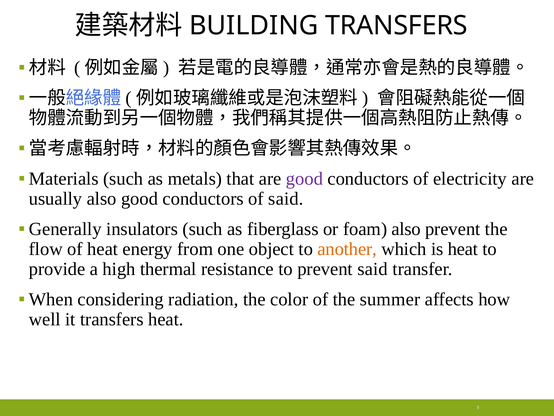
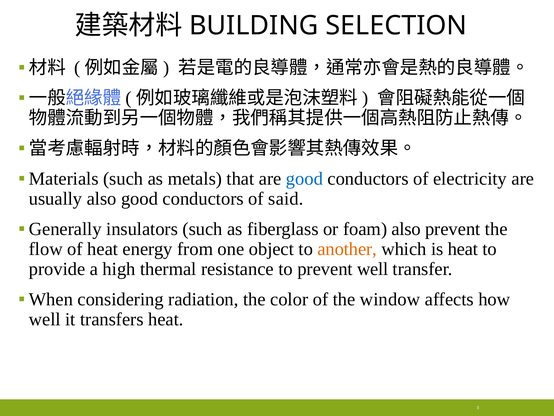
TRANSFERS: TRANSFERS -> SELECTION (396, 26)
good colour: purple -> blue (304, 179)
prevent said: said -> well (373, 269)
summer: summer -> window (390, 299)
